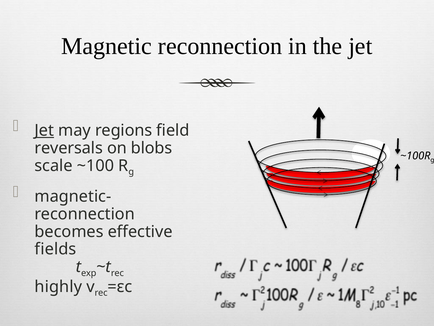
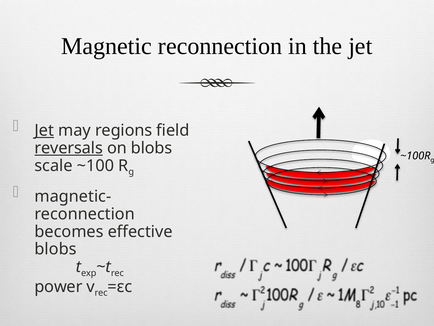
reversals underline: none -> present (69, 148)
fields: fields -> blobs (56, 249)
highly: highly -> power (58, 286)
